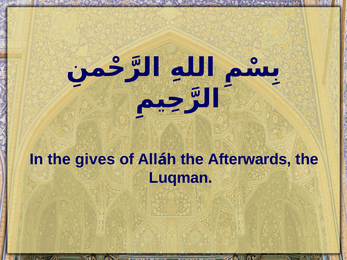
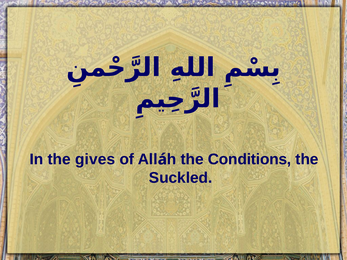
Afterwards: Afterwards -> Conditions (250, 160)
Luqman: Luqman -> Suckled (181, 178)
